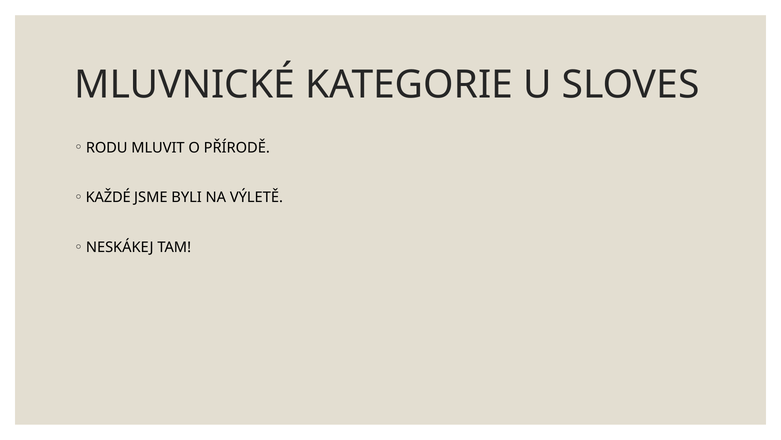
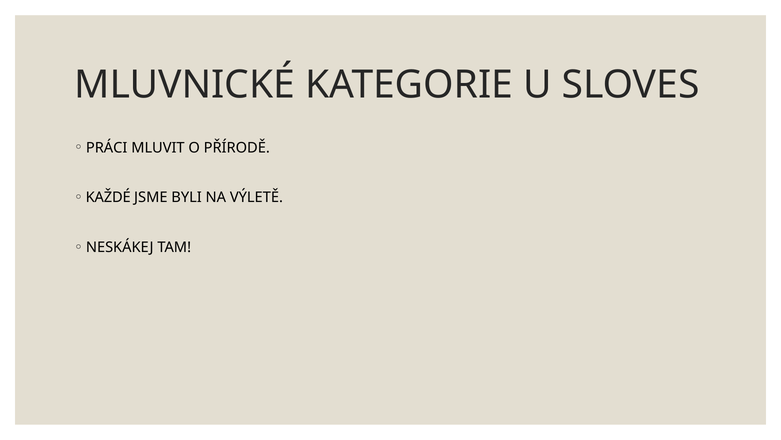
RODU: RODU -> PRÁCI (107, 147)
